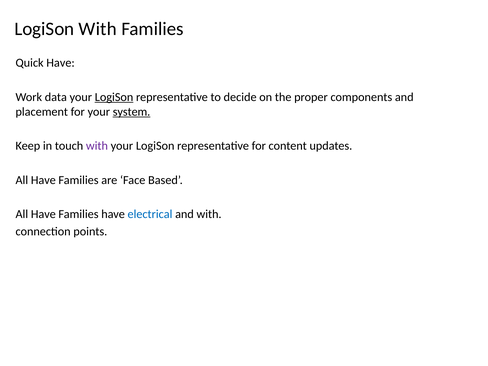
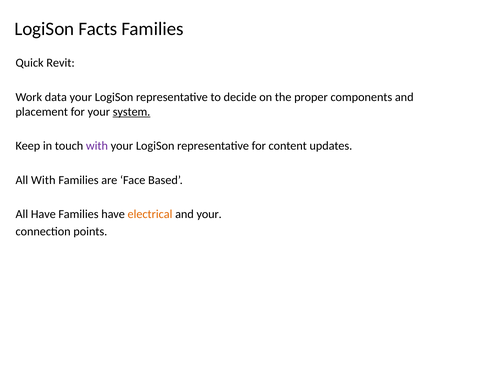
LogiSon With: With -> Facts (98, 29)
Quick Have: Have -> Revit (61, 63)
LogiSon underline: present -> none (114, 97)
Have: Have -> With (43, 180)
electrical colour: blue -> orange (150, 214)
and with: with -> your (209, 214)
